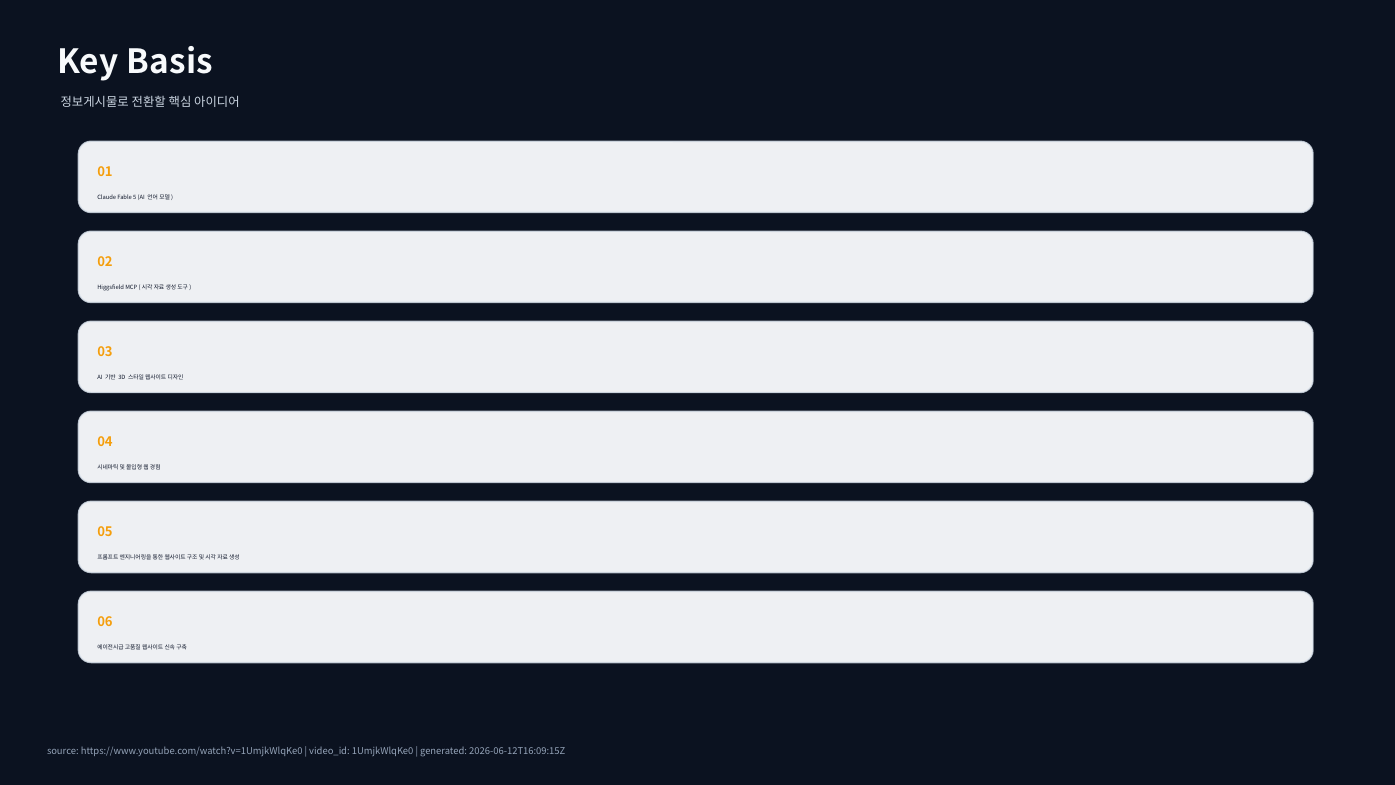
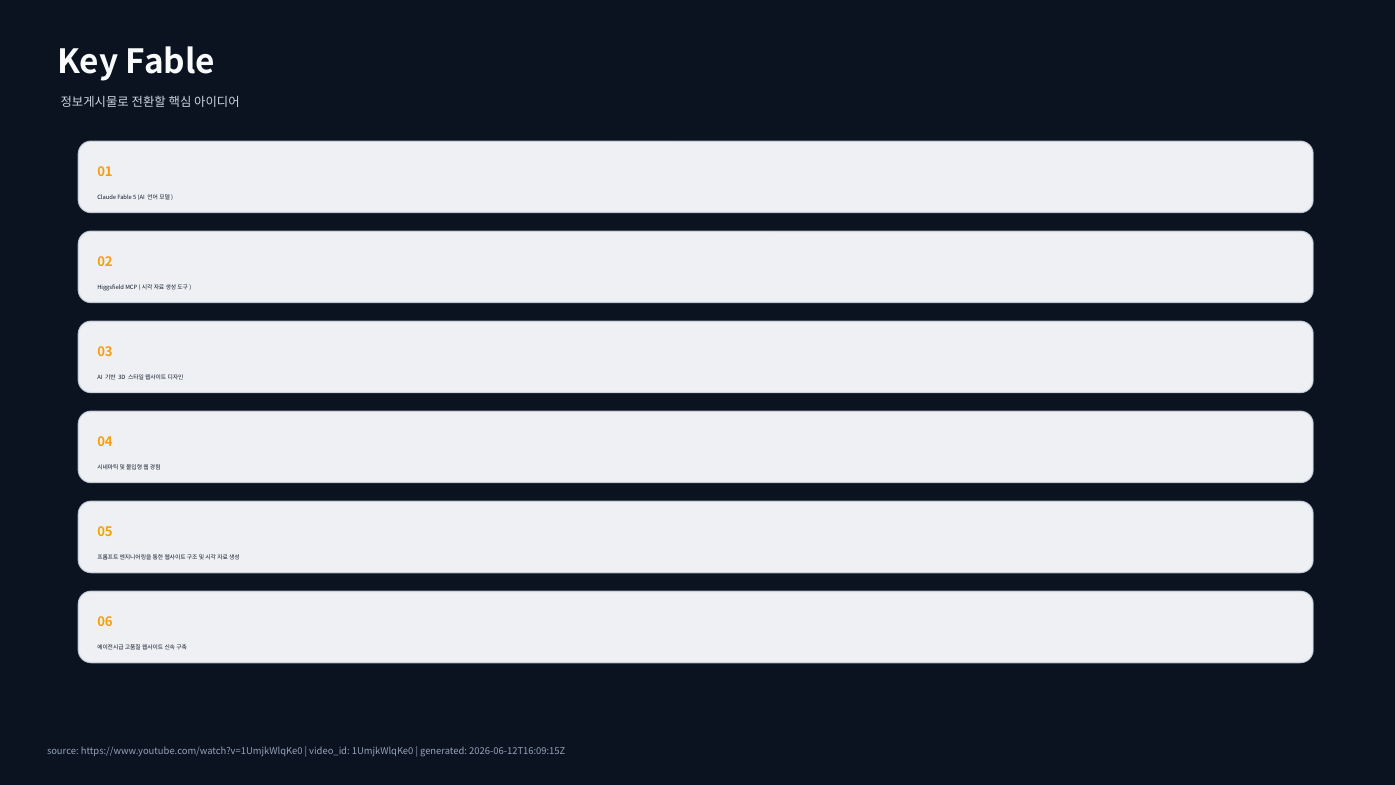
Key Basis: Basis -> Fable (170, 63)
